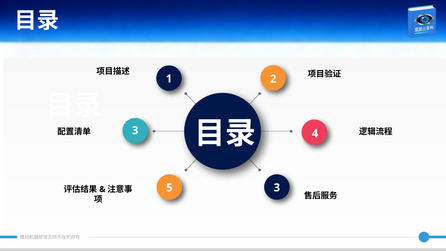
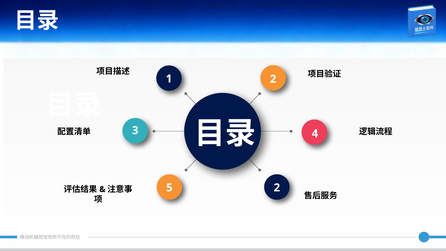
5 3: 3 -> 2 (277, 188)
